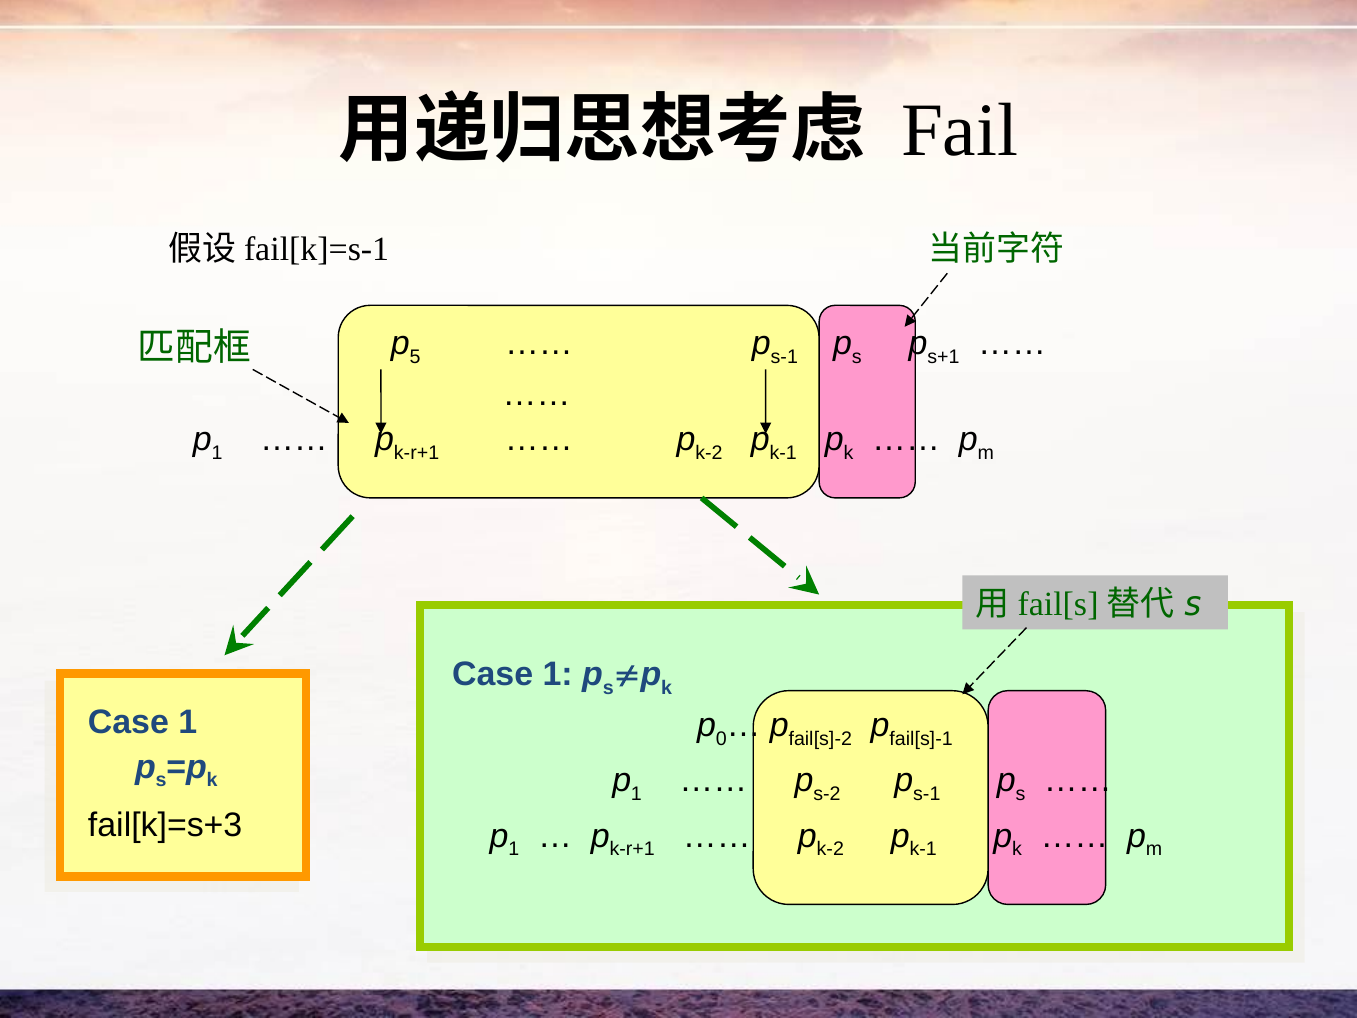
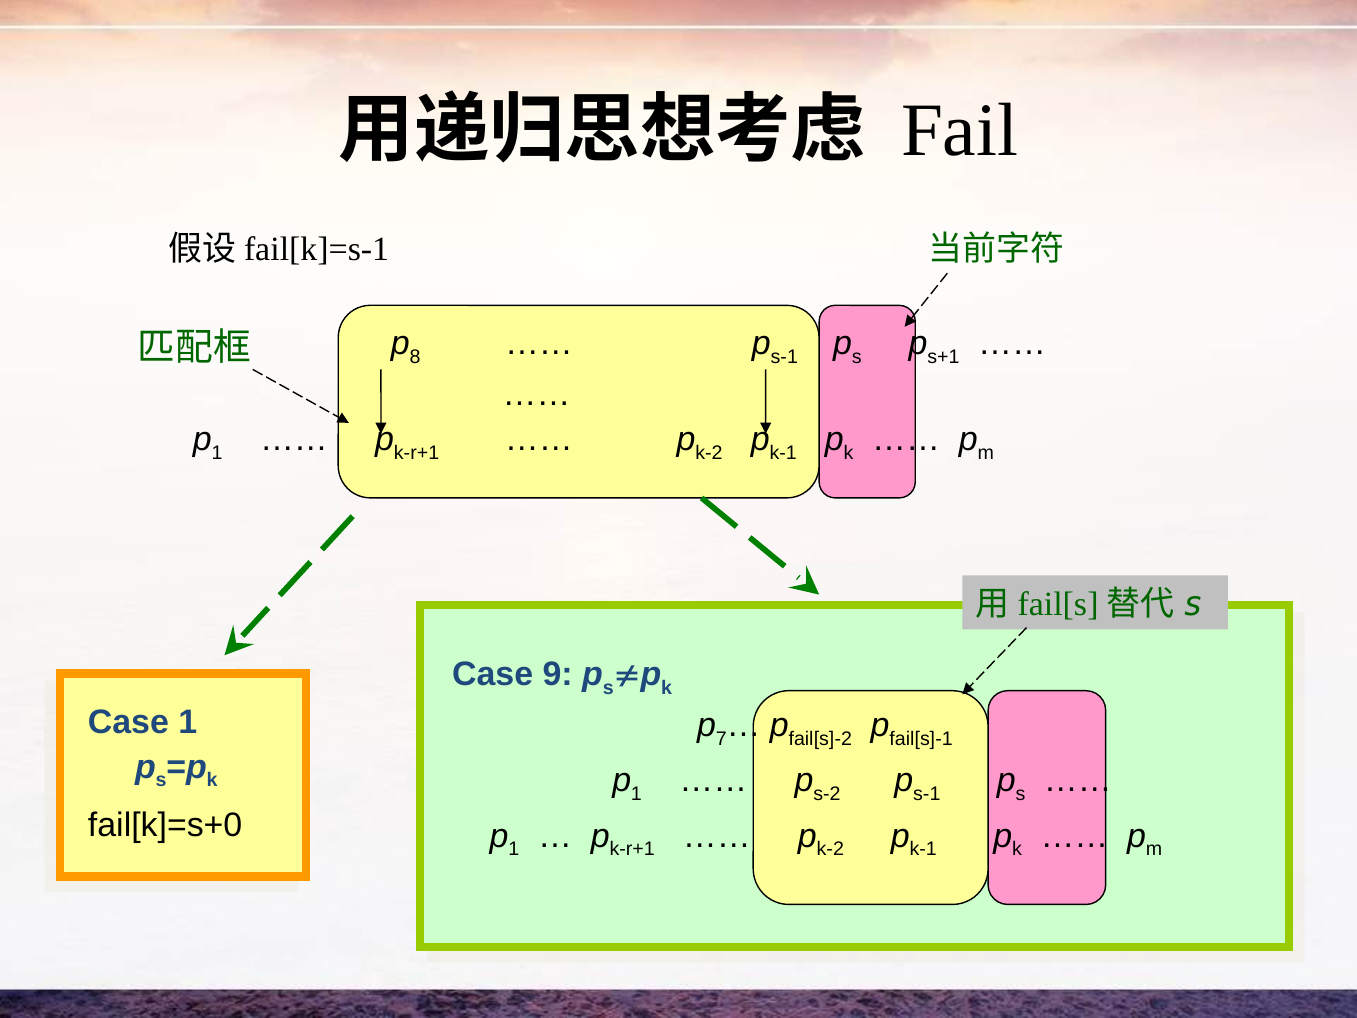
5: 5 -> 8 (415, 357)
1: 1 -> 9 (558, 674)
0: 0 -> 7 (721, 738)
fail[k]=s+3: fail[k]=s+3 -> fail[k]=s+0 (165, 825)
